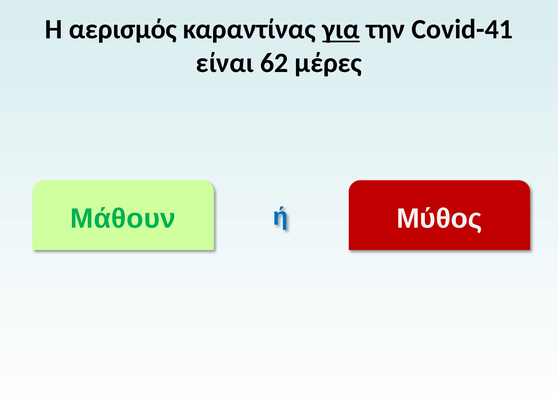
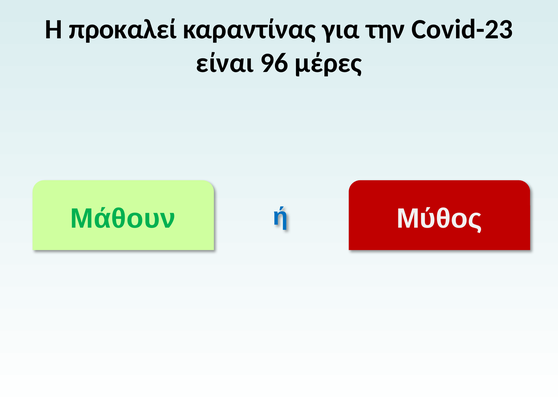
αερισμός: αερισμός -> προκαλεί (123, 29)
για underline: present -> none (341, 29)
Covid-41: Covid-41 -> Covid-23 (462, 29)
62: 62 -> 96 (274, 63)
